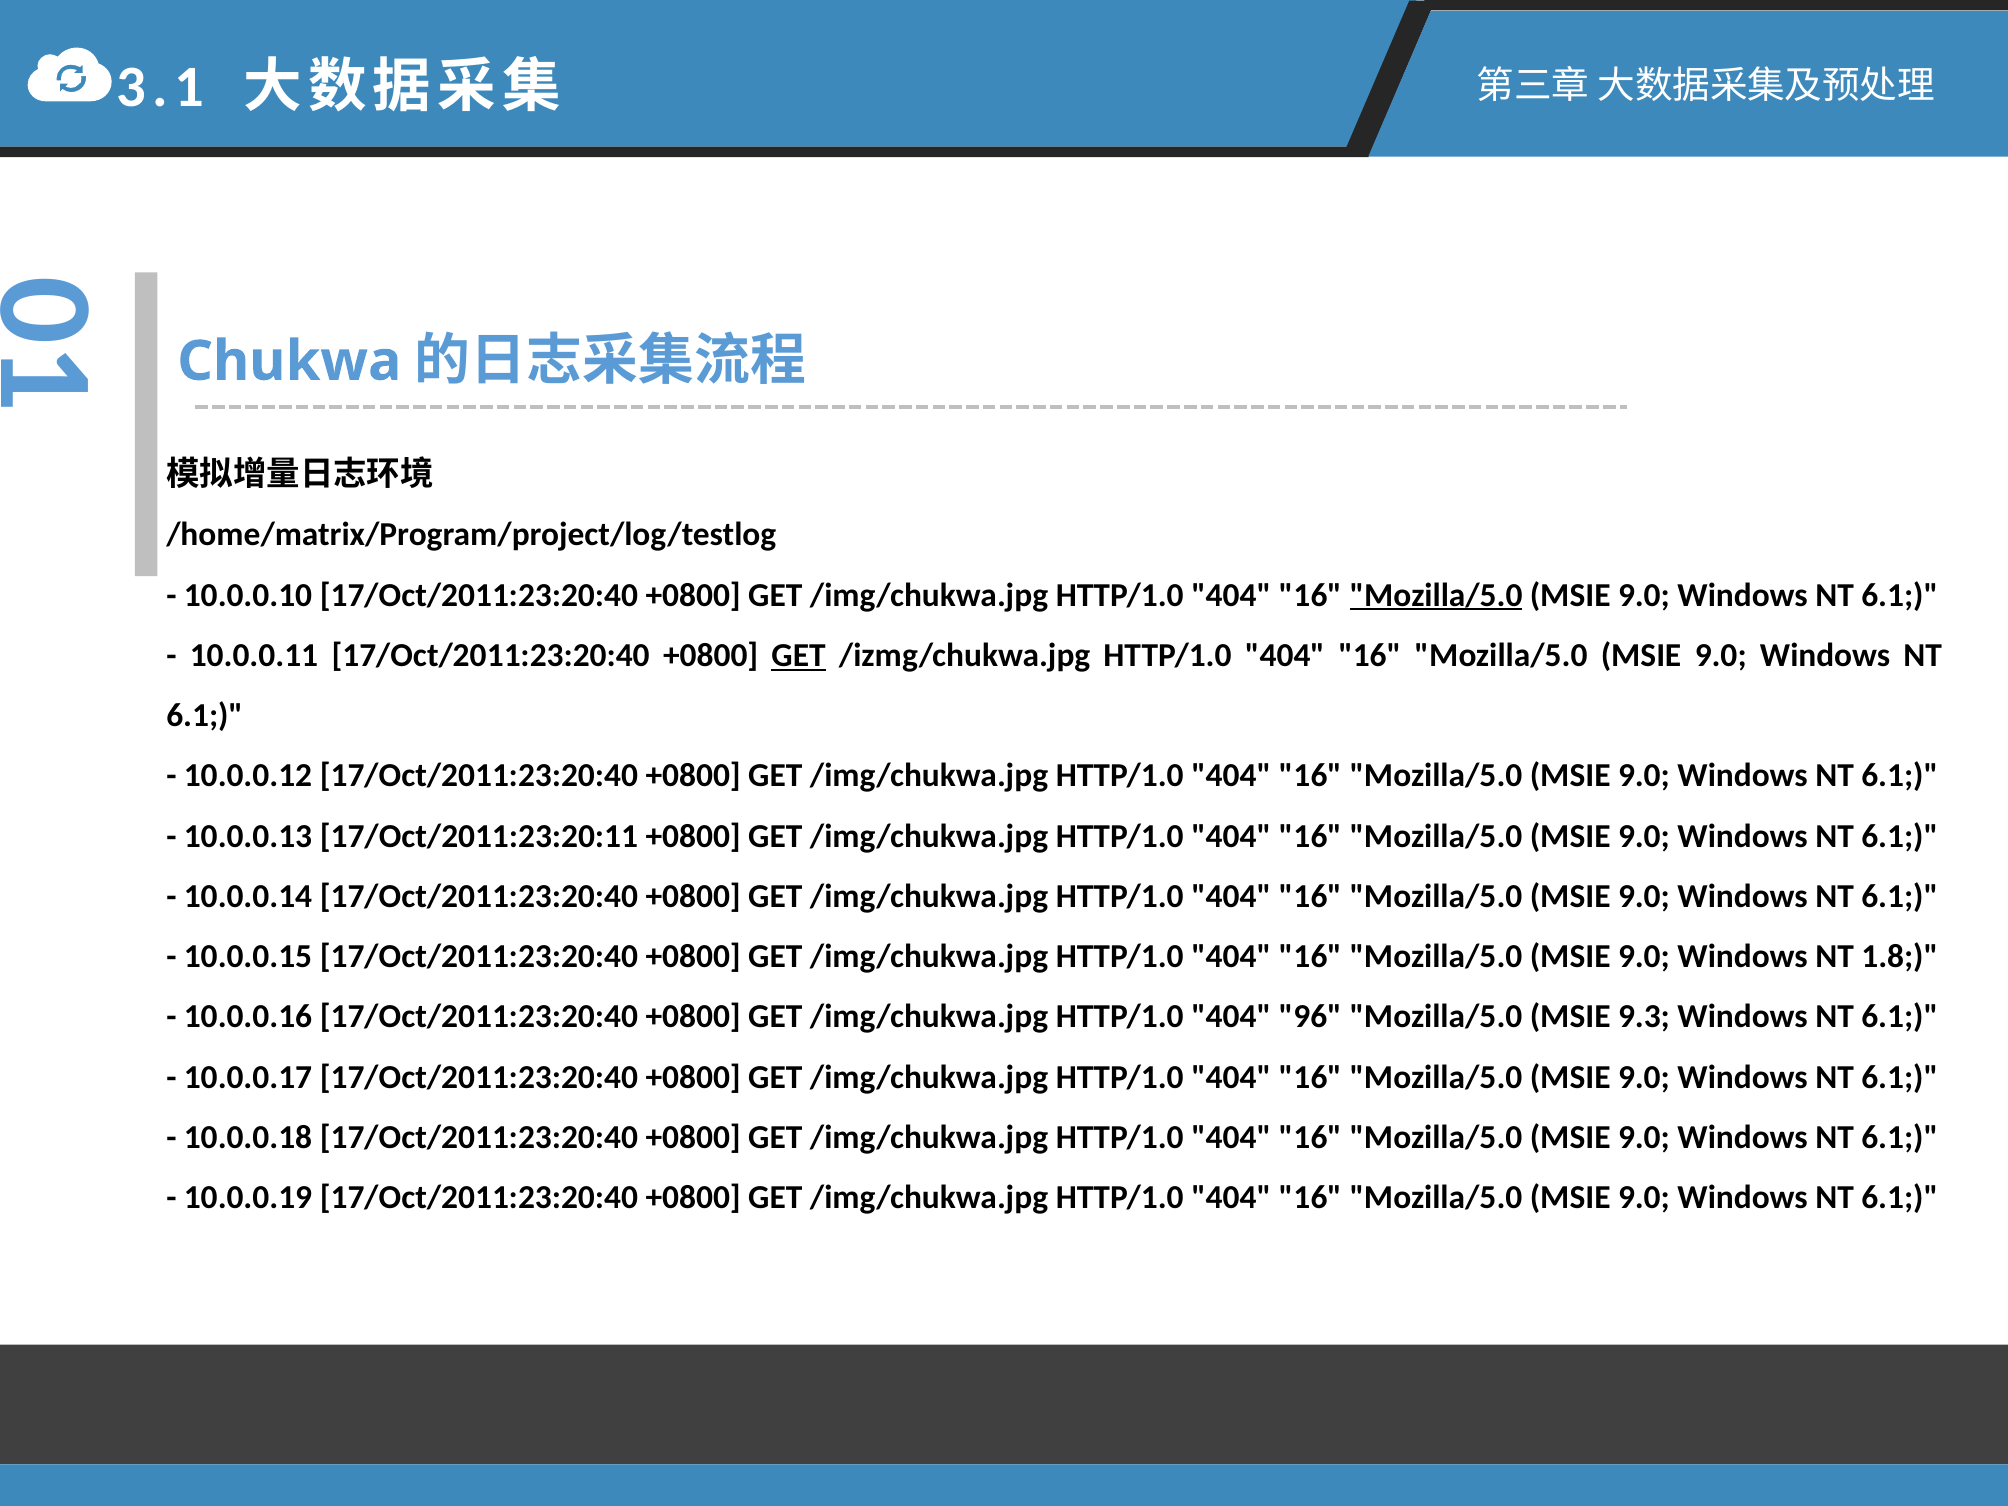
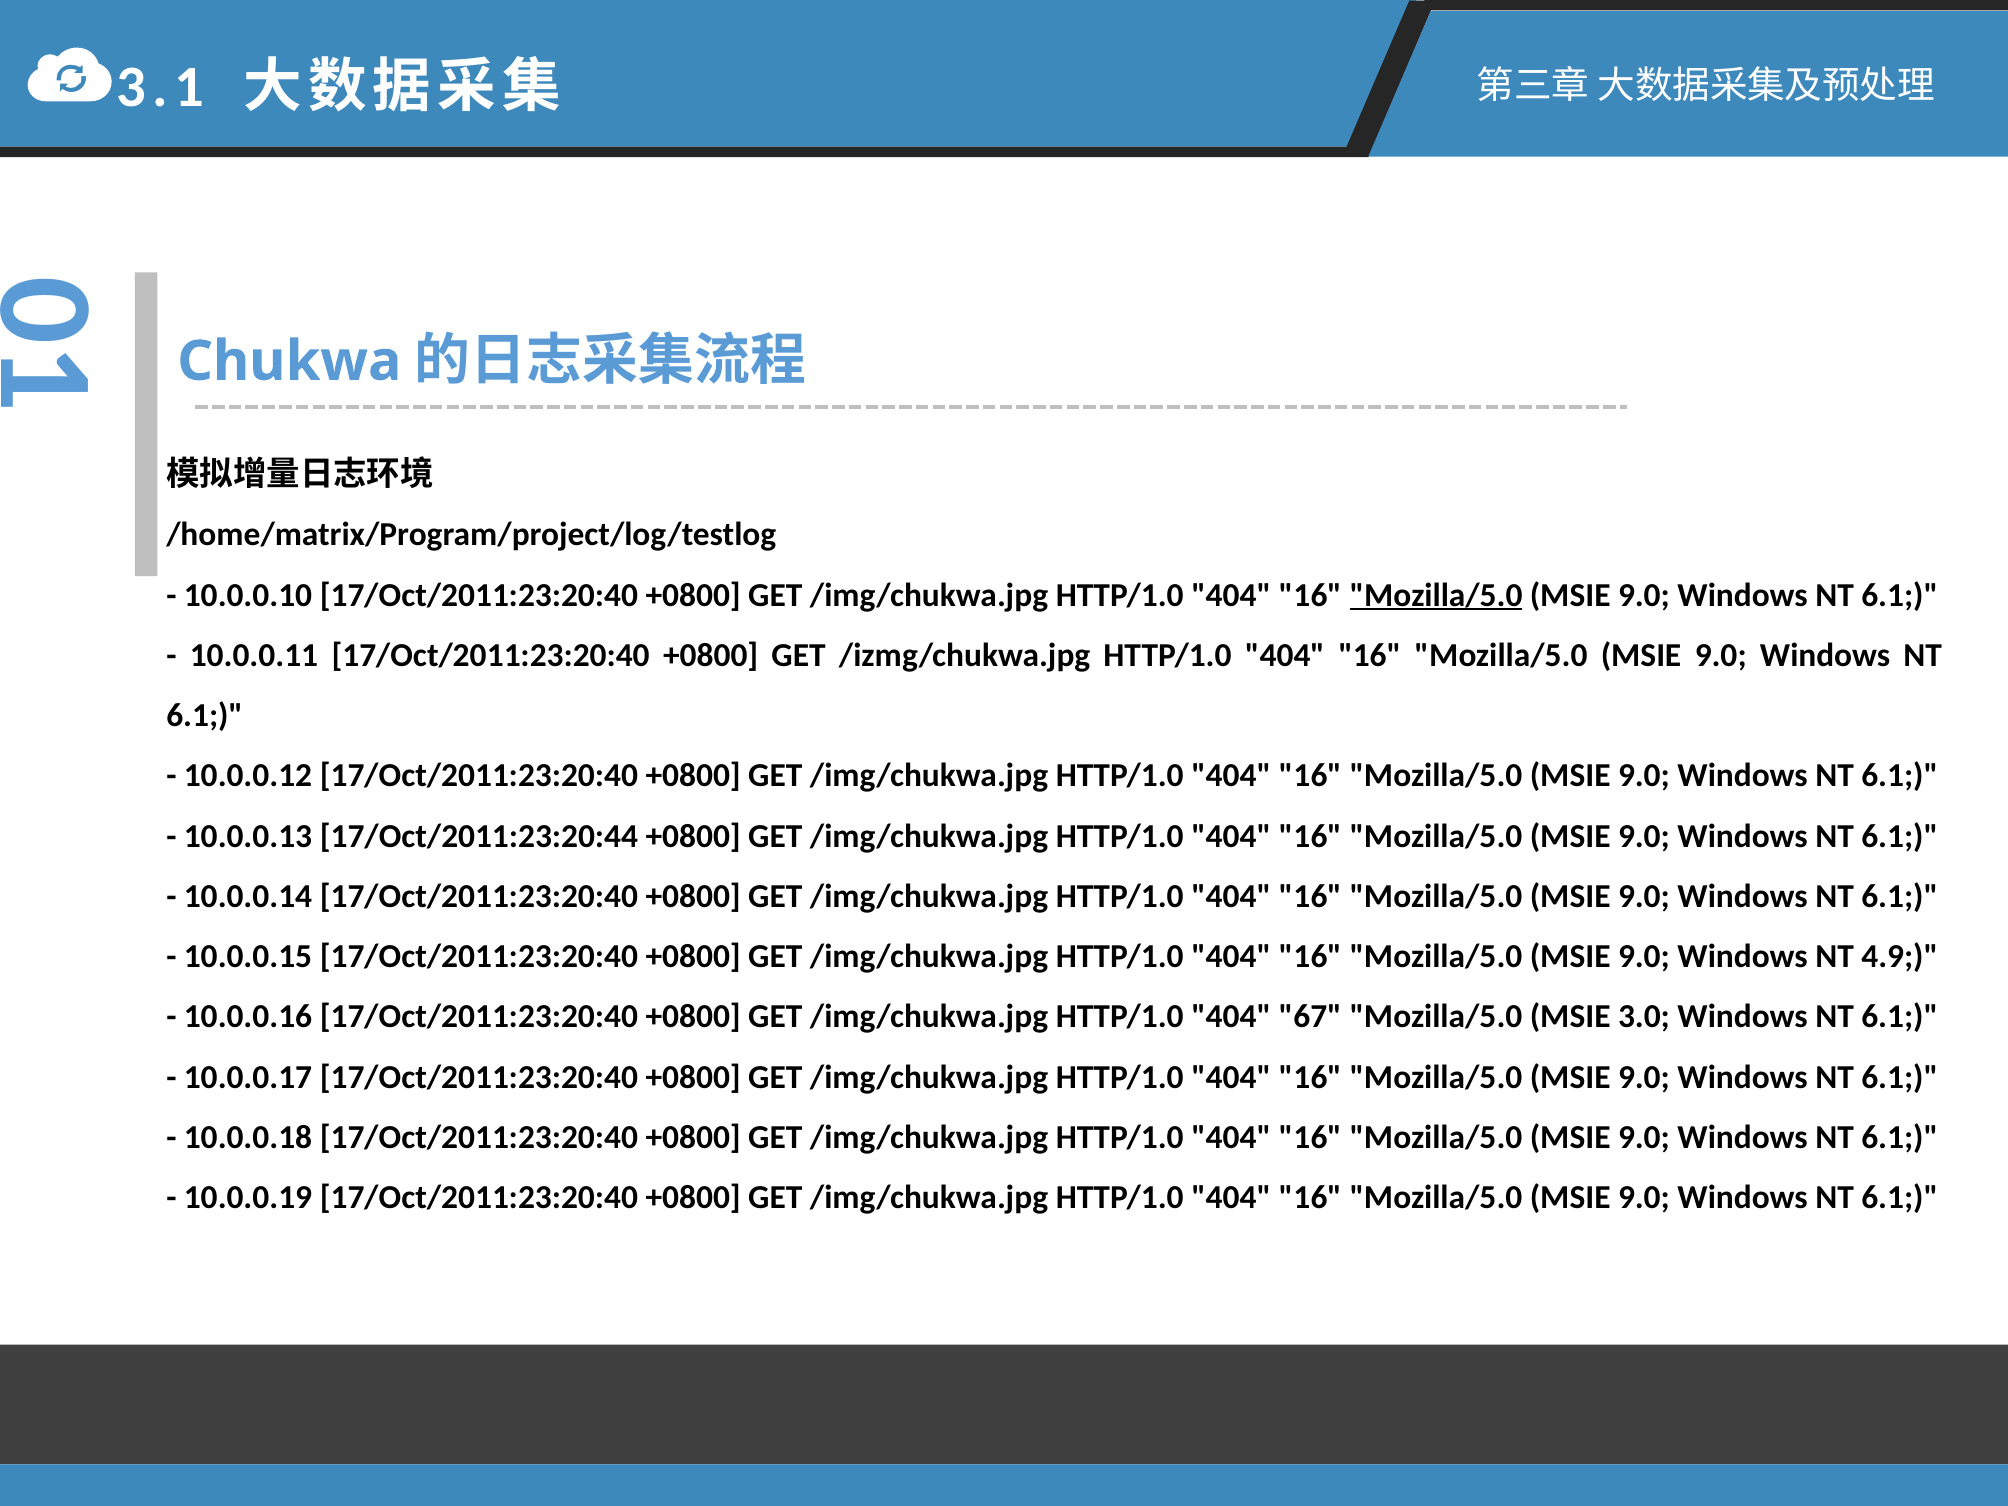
GET underline: present -> none (799, 655)
17/Oct/2011:23:20:11: 17/Oct/2011:23:20:11 -> 17/Oct/2011:23:20:44 (479, 836)
1.8: 1.8 -> 4.9 (1900, 957)
96: 96 -> 67 (1310, 1017)
9.3: 9.3 -> 3.0 (1644, 1017)
